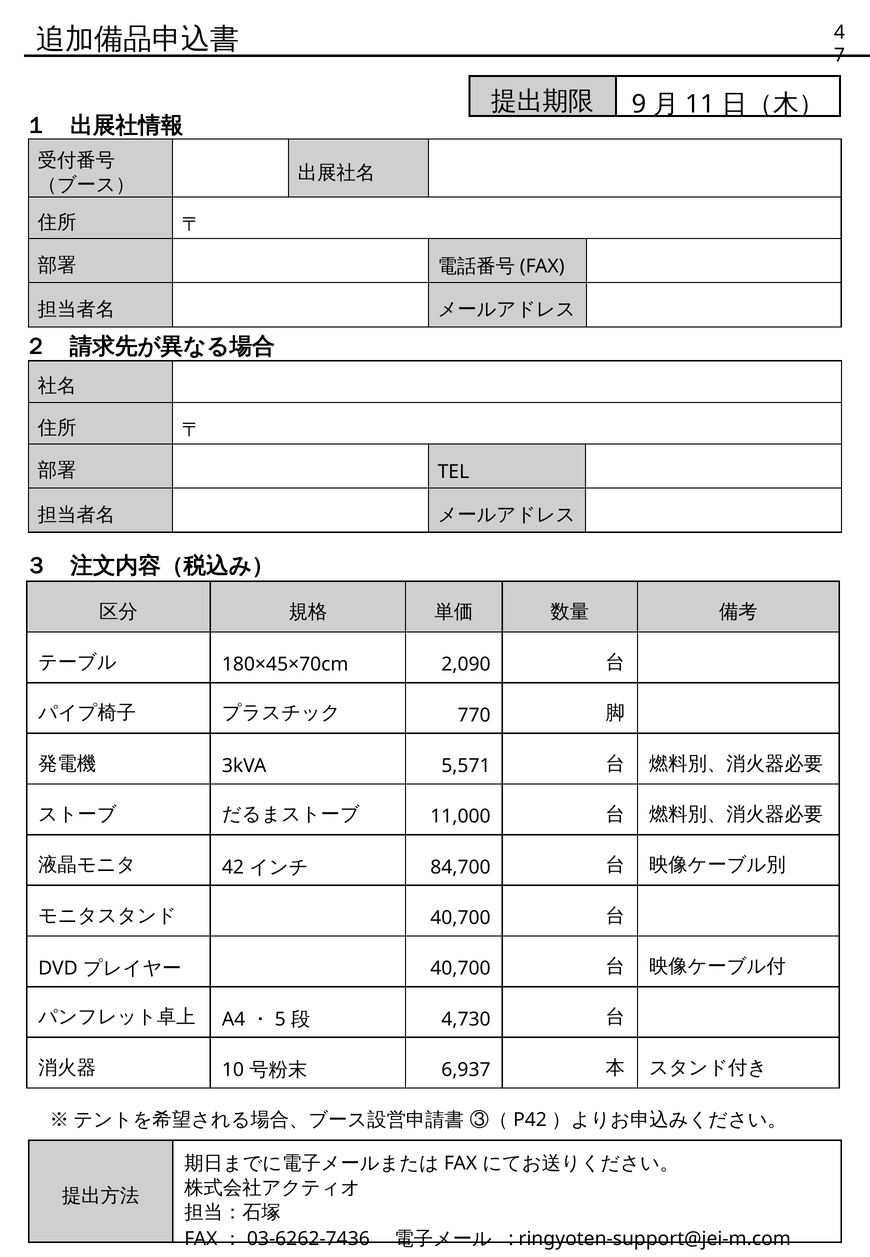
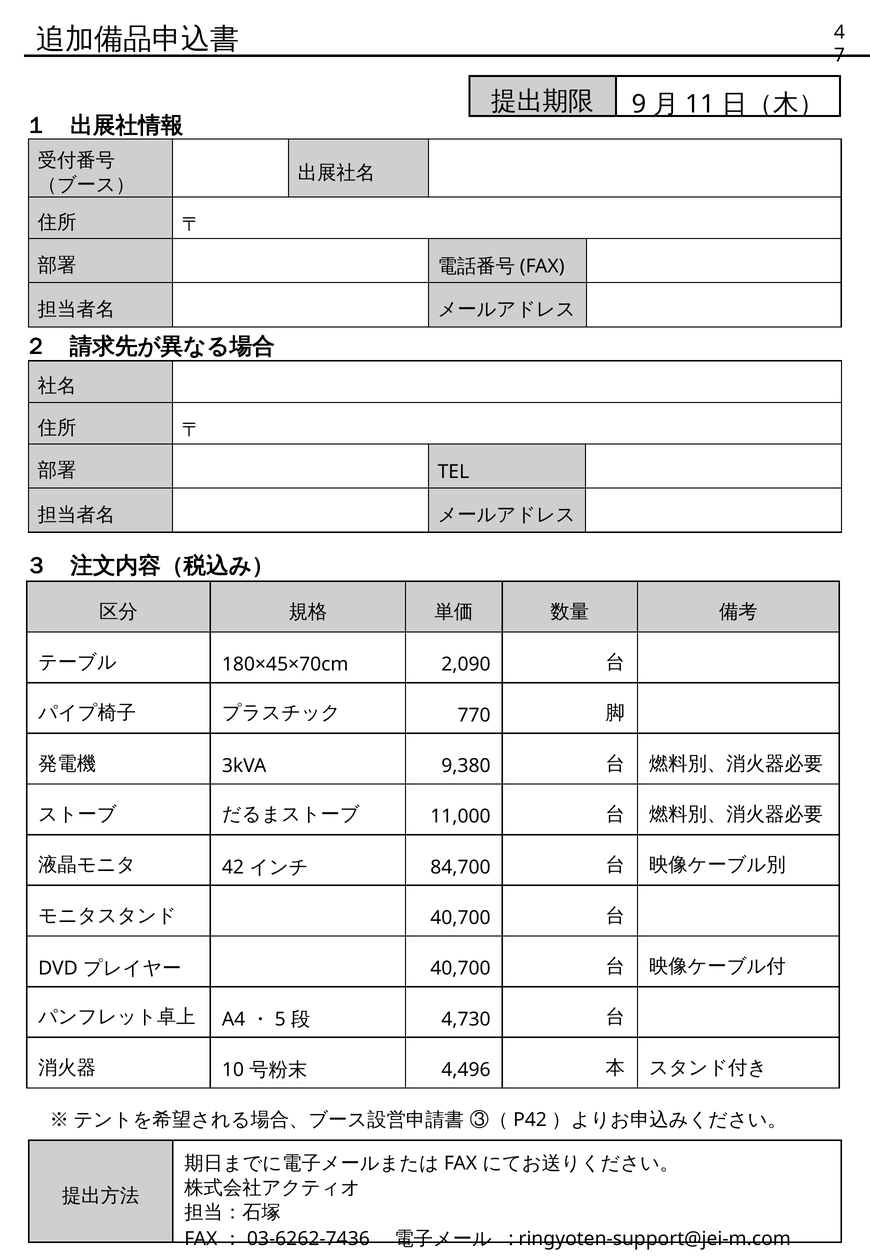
5,571: 5,571 -> 9,380 (466, 766)
6,937: 6,937 -> 4,496 (466, 1070)
